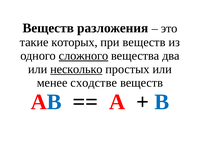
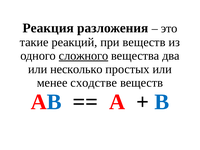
Веществ: Веществ -> Реакция (48, 28)
которых: которых -> реакций (74, 42)
несколько underline: present -> none (76, 69)
